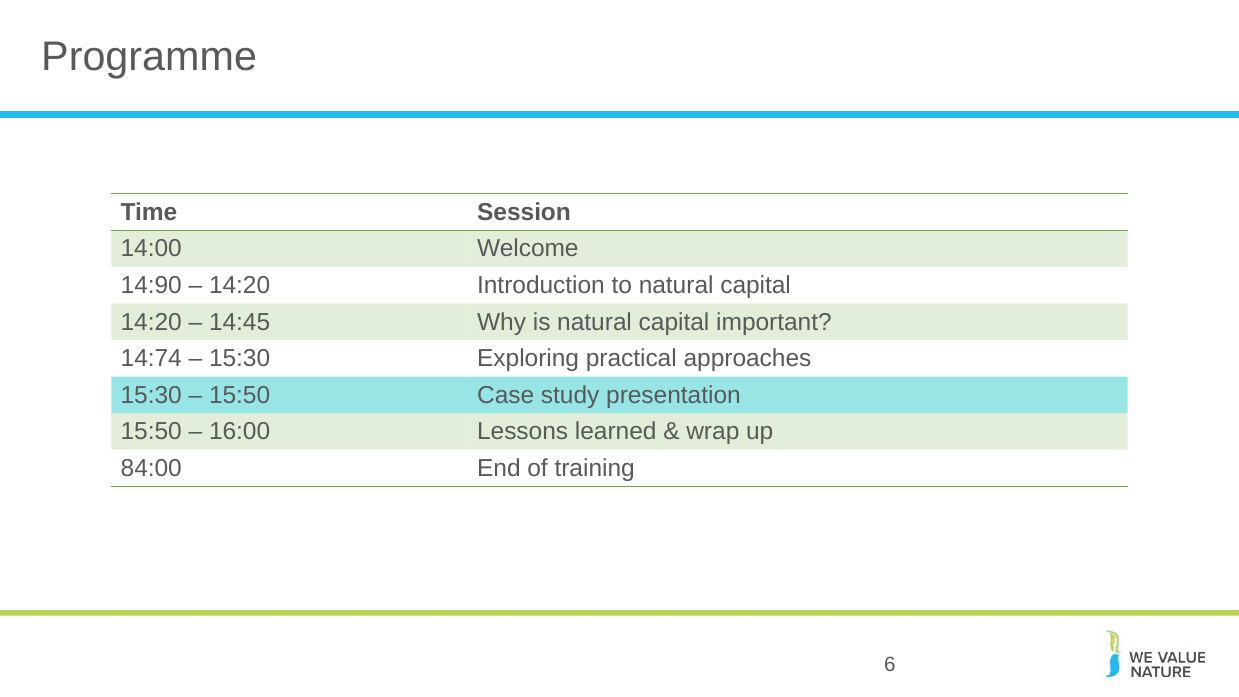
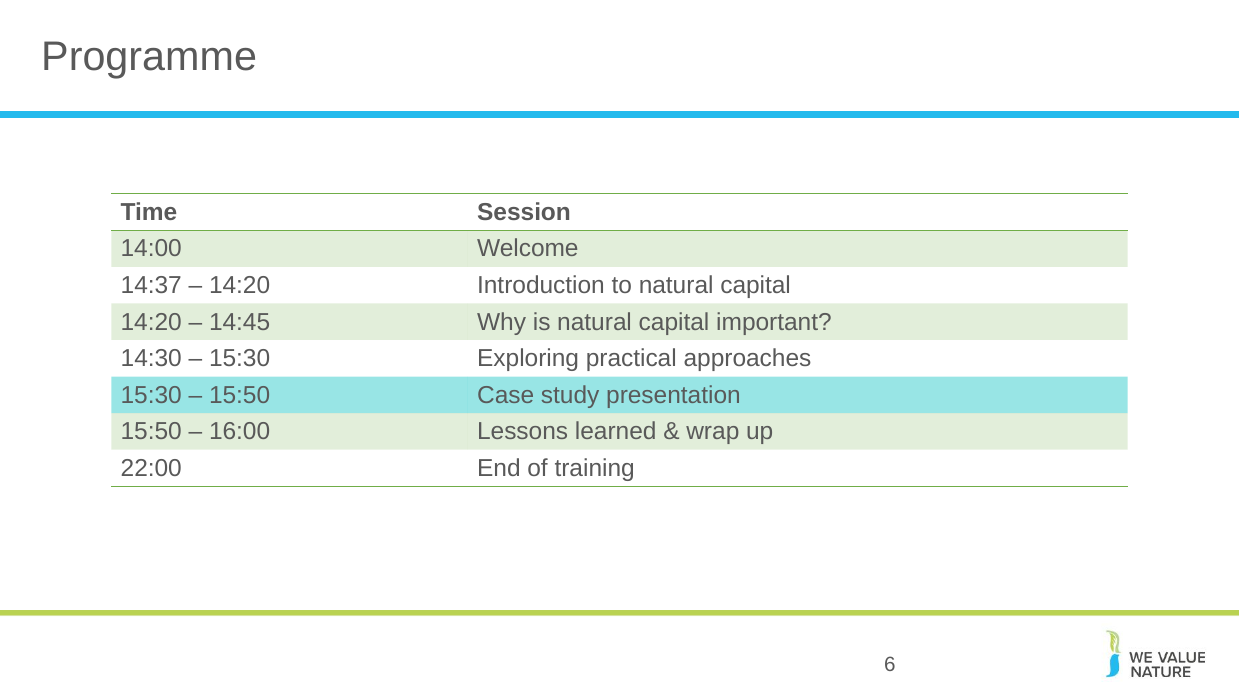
14:90: 14:90 -> 14:37 (151, 285)
14:74: 14:74 -> 14:30 (151, 359)
84:00: 84:00 -> 22:00 (151, 468)
